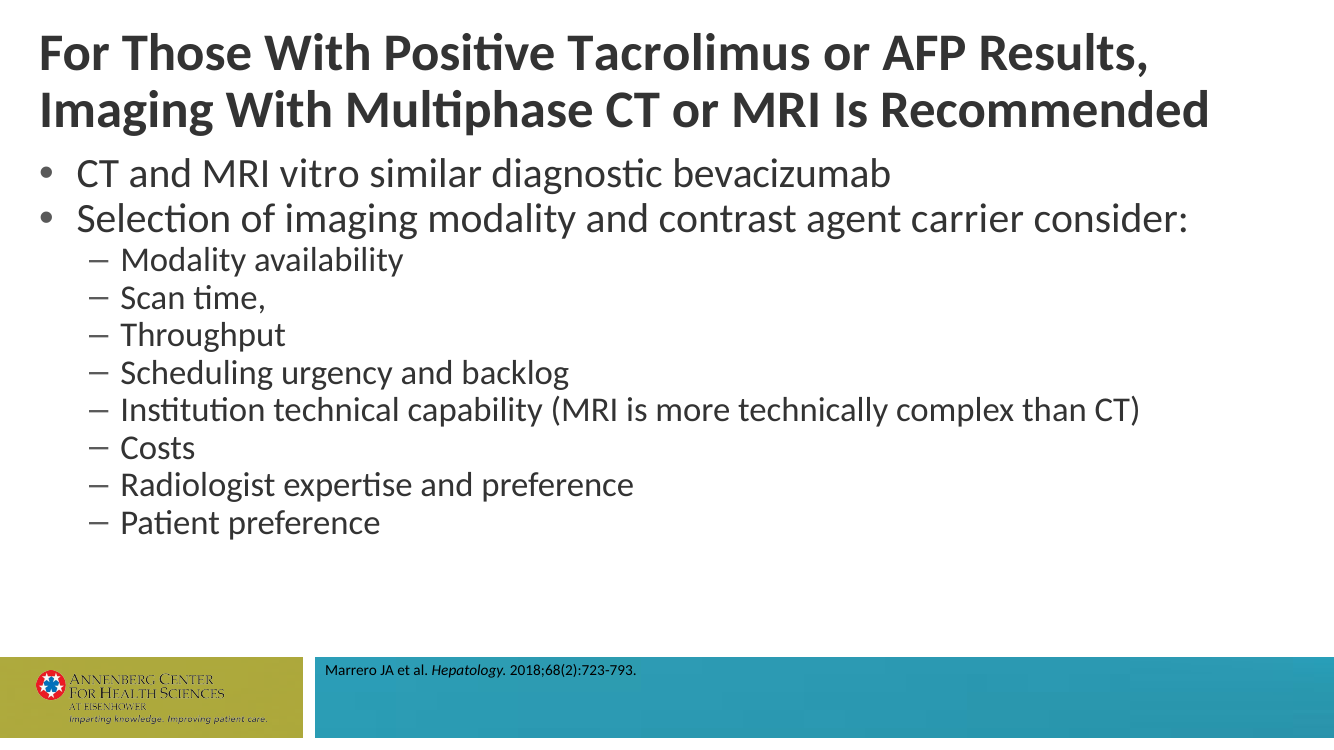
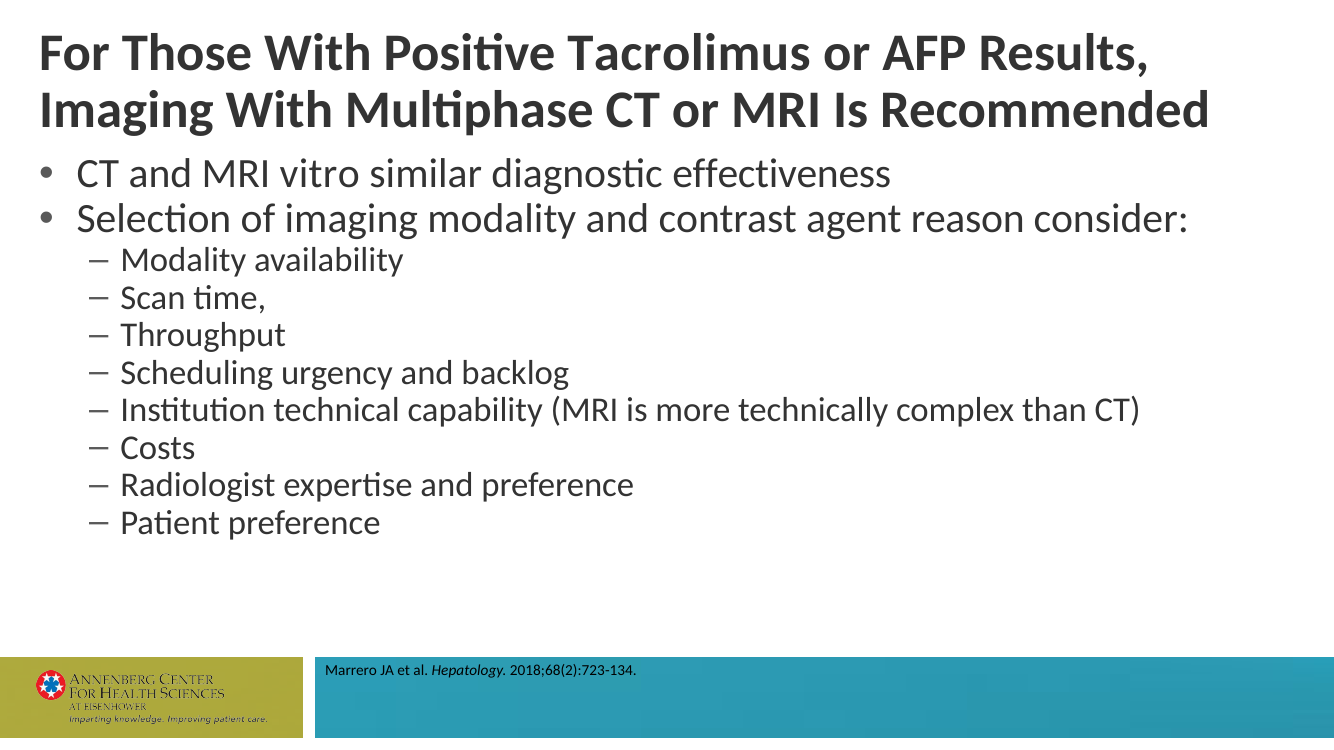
bevacizumab: bevacizumab -> effectiveness (782, 174)
carrier: carrier -> reason (968, 219)
2018;68(2):723-793: 2018;68(2):723-793 -> 2018;68(2):723-134 (573, 671)
